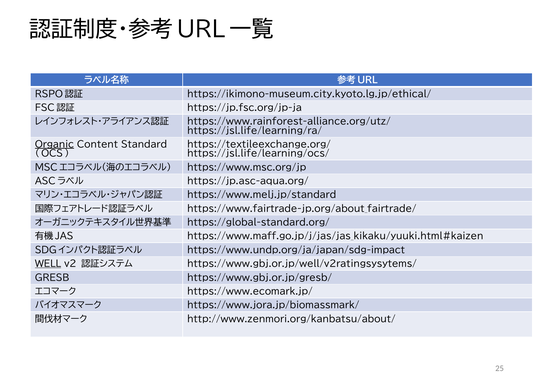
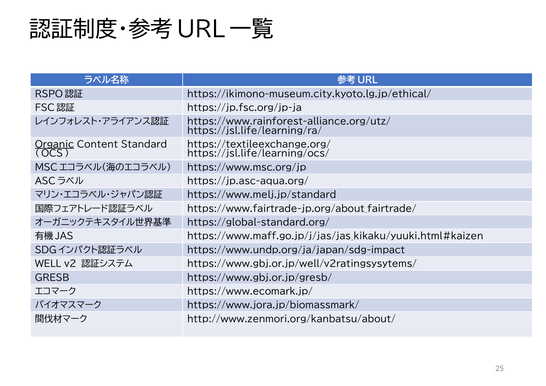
WELL underline: present -> none (48, 264)
